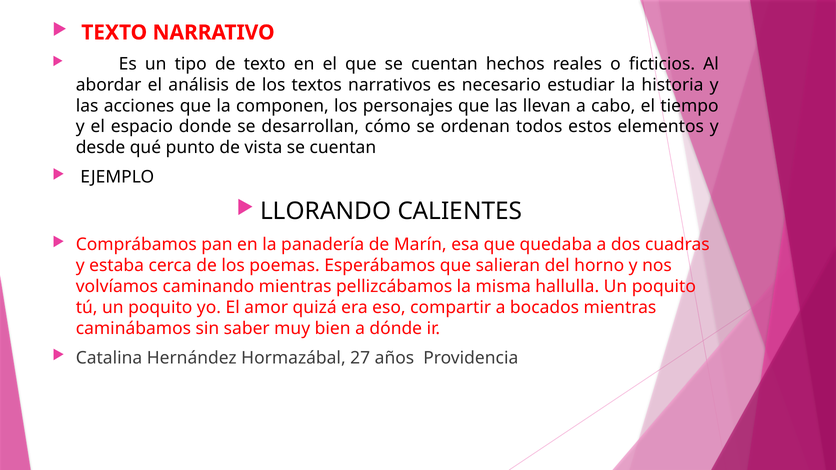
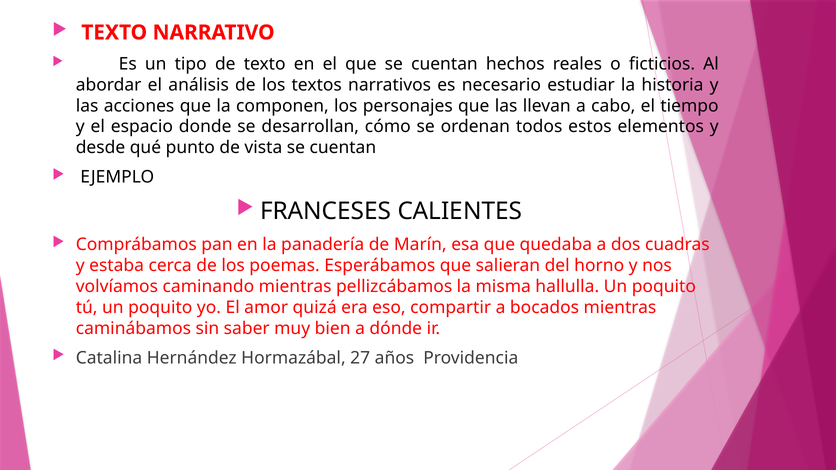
LLORANDO: LLORANDO -> FRANCESES (326, 212)
